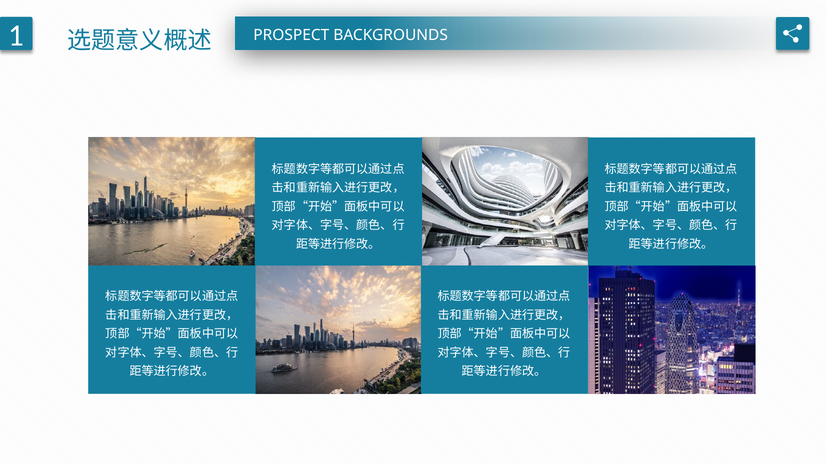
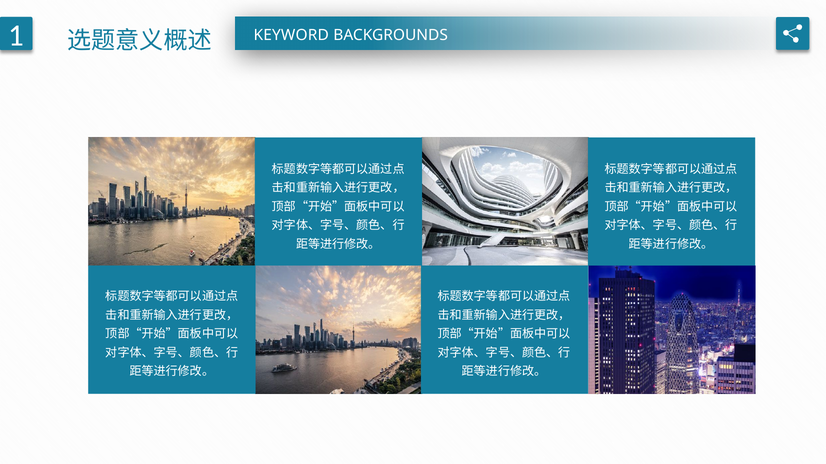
PROSPECT: PROSPECT -> KEYWORD (291, 35)
